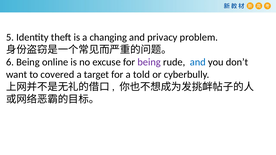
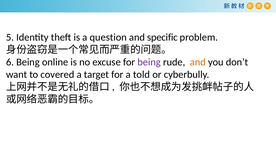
changing: changing -> question (108, 37)
privacy: privacy -> specific (162, 37)
and colour: blue -> orange (198, 62)
